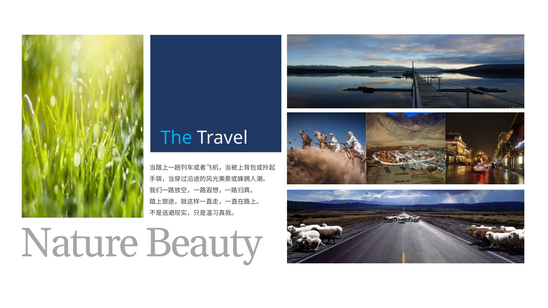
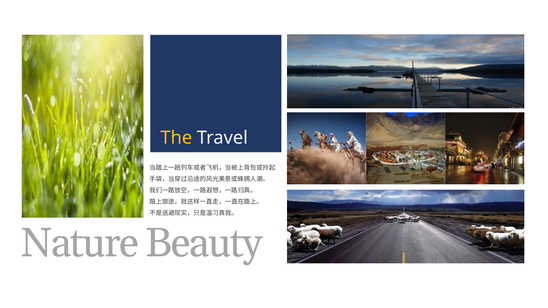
The colour: light blue -> yellow (176, 138)
